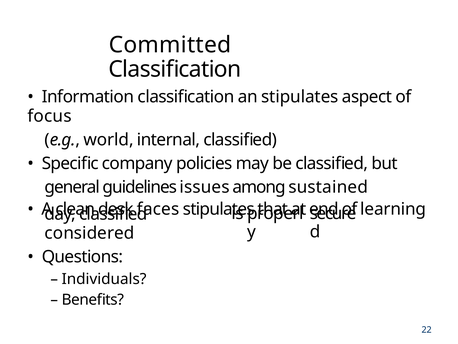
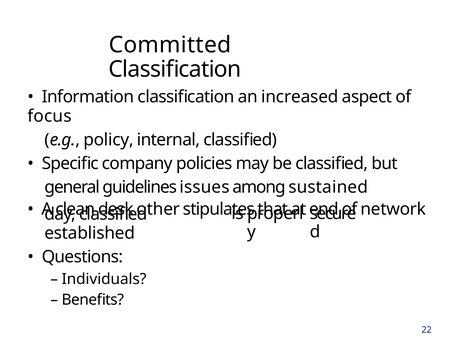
an stipulates: stipulates -> increased (300, 97)
world: world -> policy (109, 140)
faces: faces -> other (158, 209)
learning: learning -> network (393, 209)
considered: considered -> established (90, 233)
